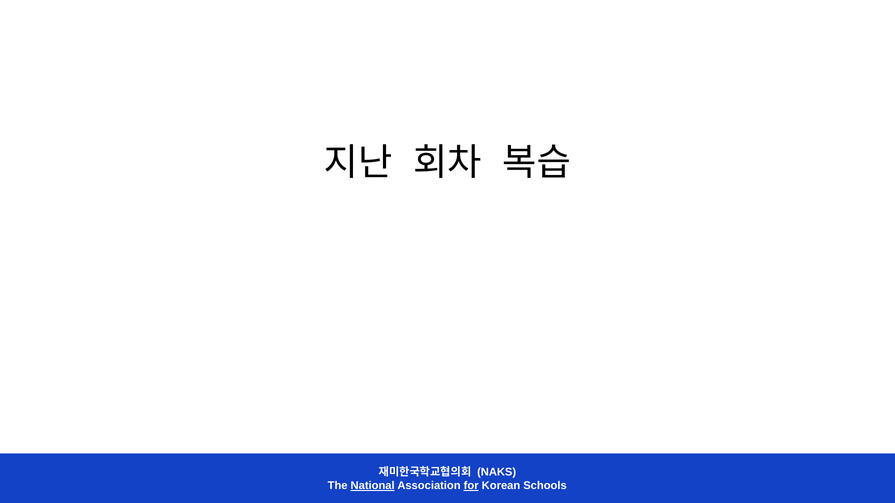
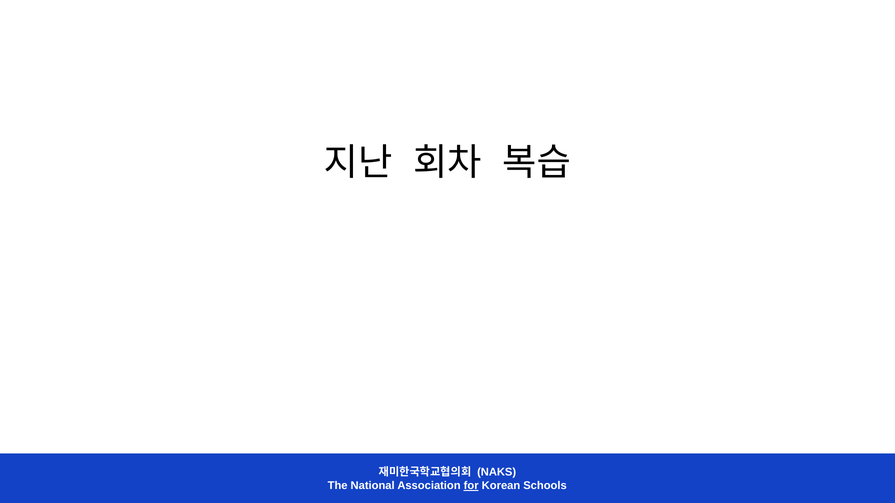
National underline: present -> none (373, 486)
